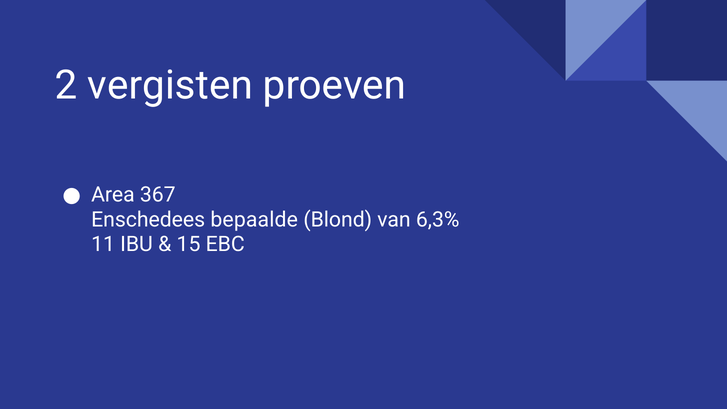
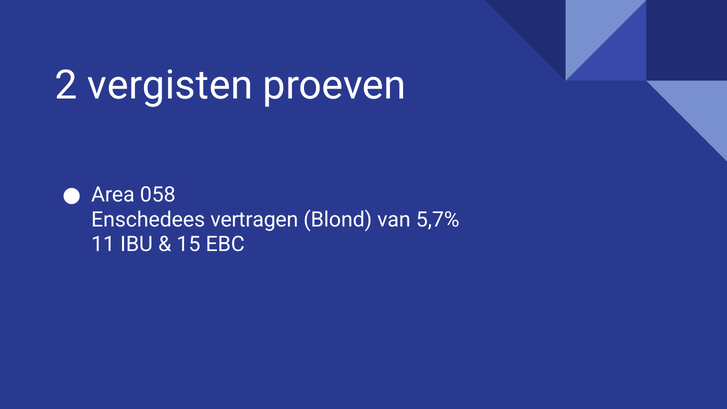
367: 367 -> 058 (158, 195)
bepaalde: bepaalde -> vertragen (254, 220)
6,3%: 6,3% -> 5,7% (438, 220)
